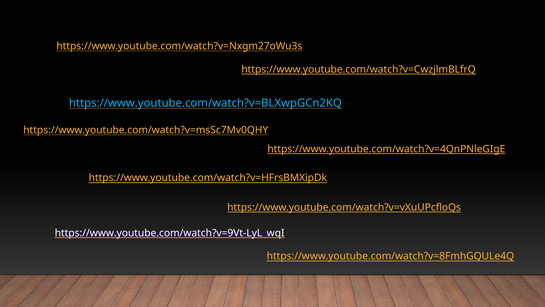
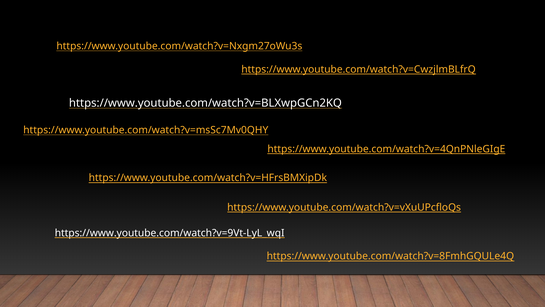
https://www.youtube.com/watch?v=BLXwpGCn2KQ colour: light blue -> white (205, 103)
